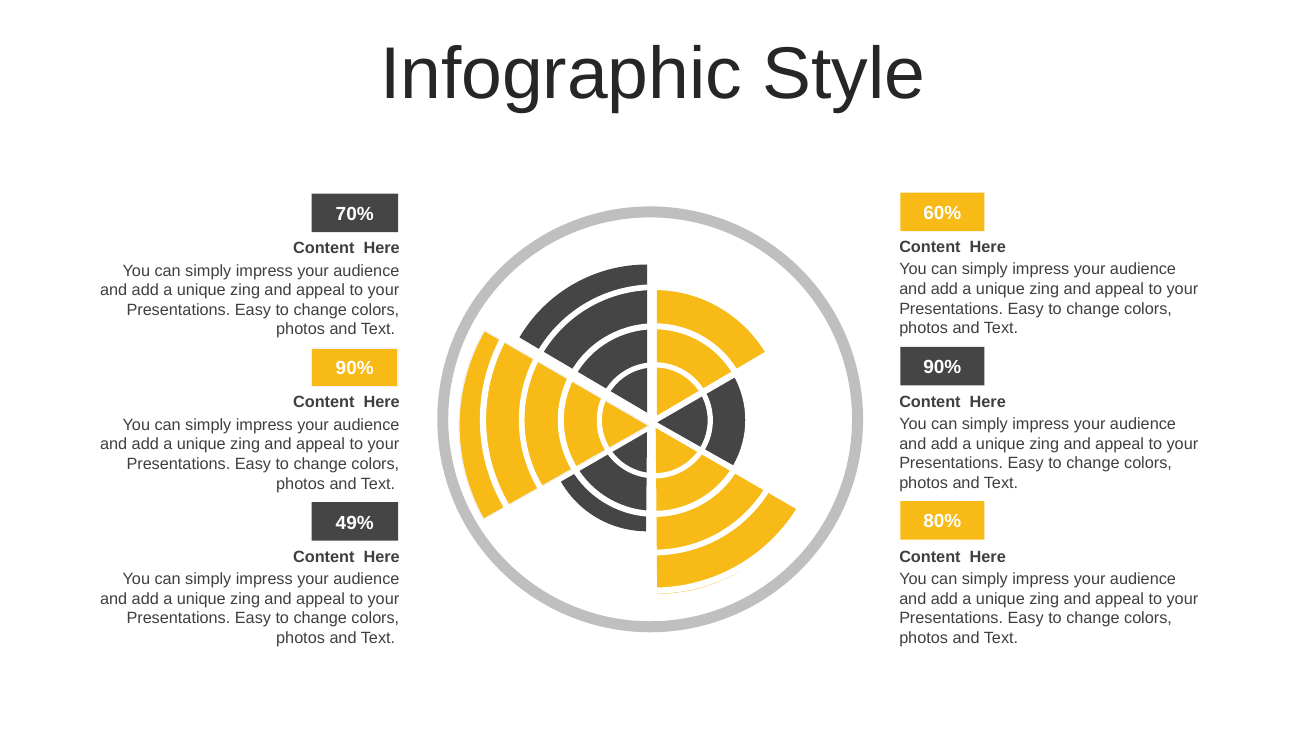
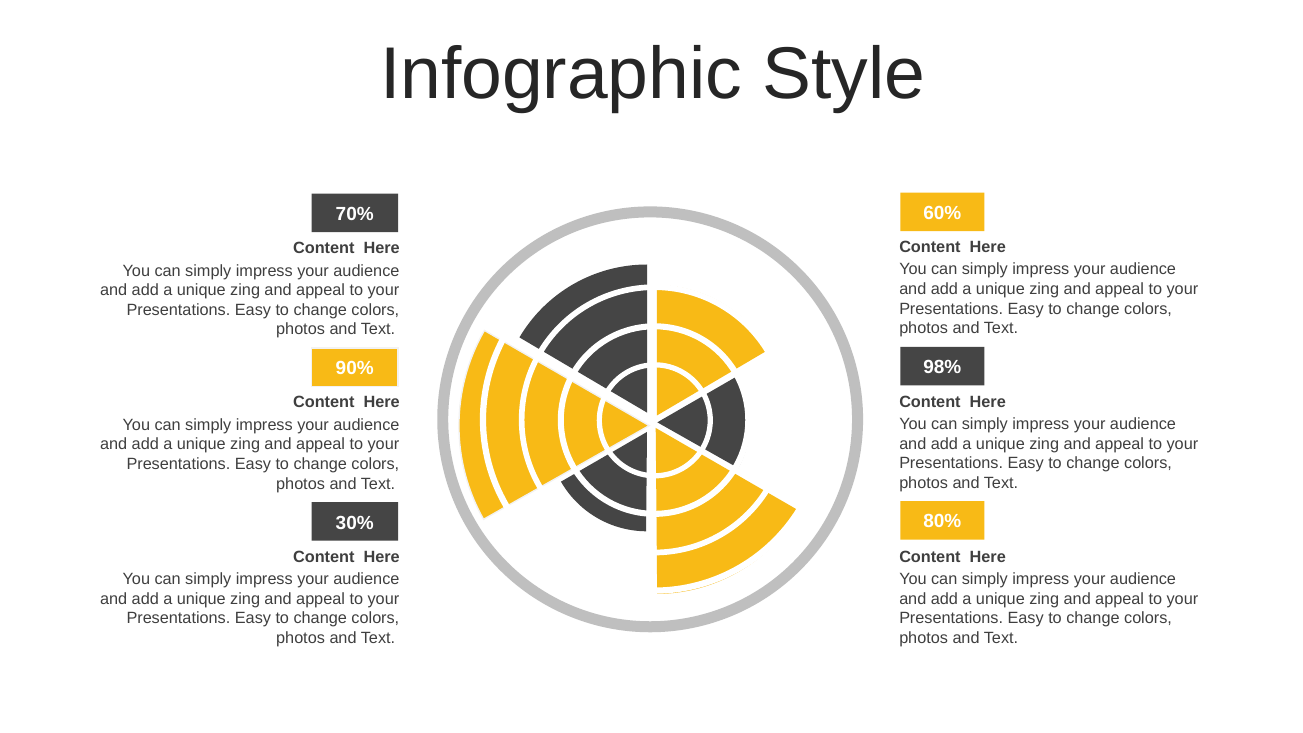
90%: 90% -> 98% (942, 367)
49%: 49% -> 30% (355, 523)
